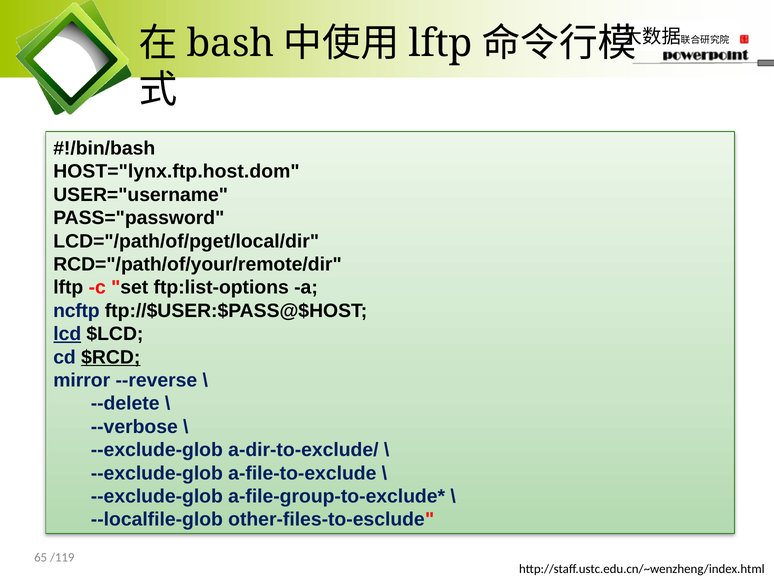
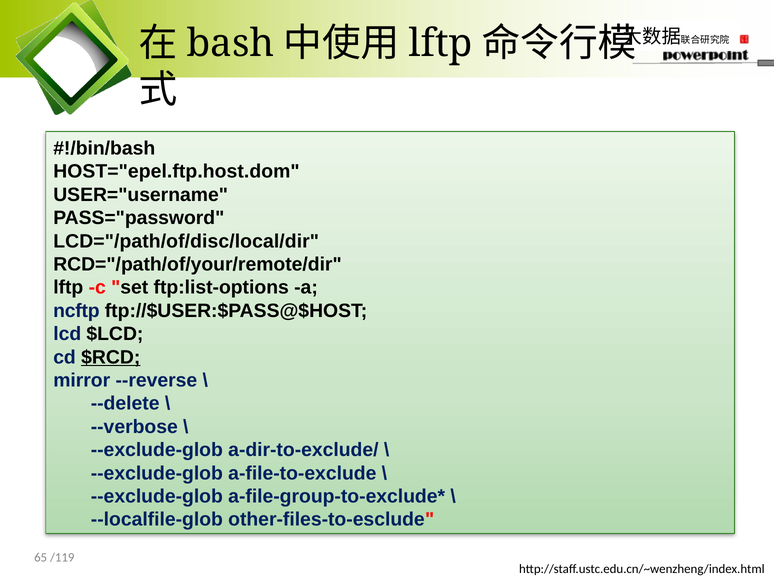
HOST="lynx.ftp.host.dom: HOST="lynx.ftp.host.dom -> HOST="epel.ftp.host.dom (176, 172)
LCD="/path/of/pget/local/dir: LCD="/path/of/pget/local/dir -> LCD="/path/of/disc/local/dir (186, 241)
lcd underline: present -> none (67, 334)
